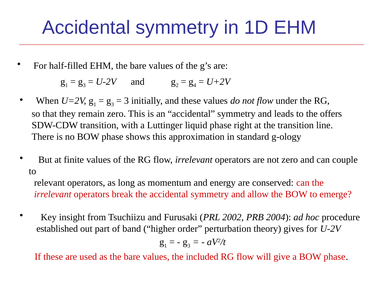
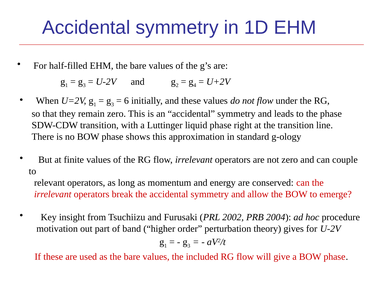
3: 3 -> 6 (126, 101)
the offers: offers -> phase (331, 114)
established: established -> motivation (57, 229)
